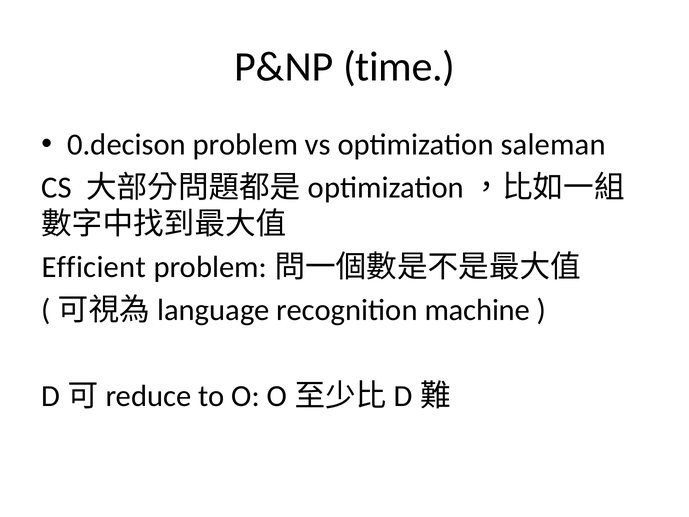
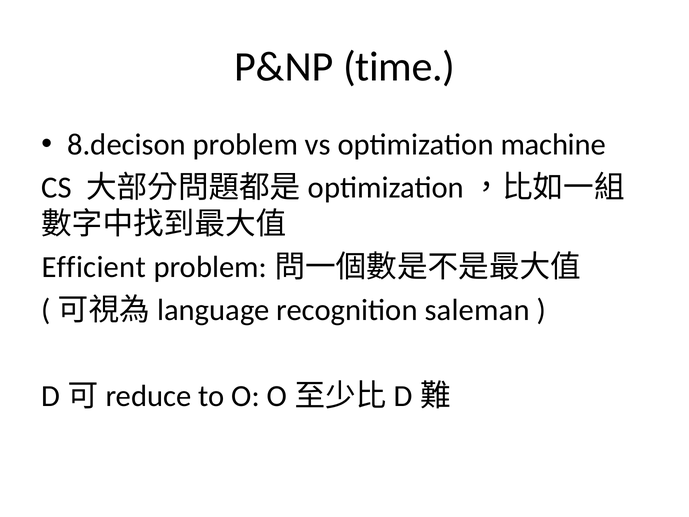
0.decison: 0.decison -> 8.decison (127, 145)
saleman: saleman -> machine (553, 145)
machine: machine -> saleman (477, 310)
